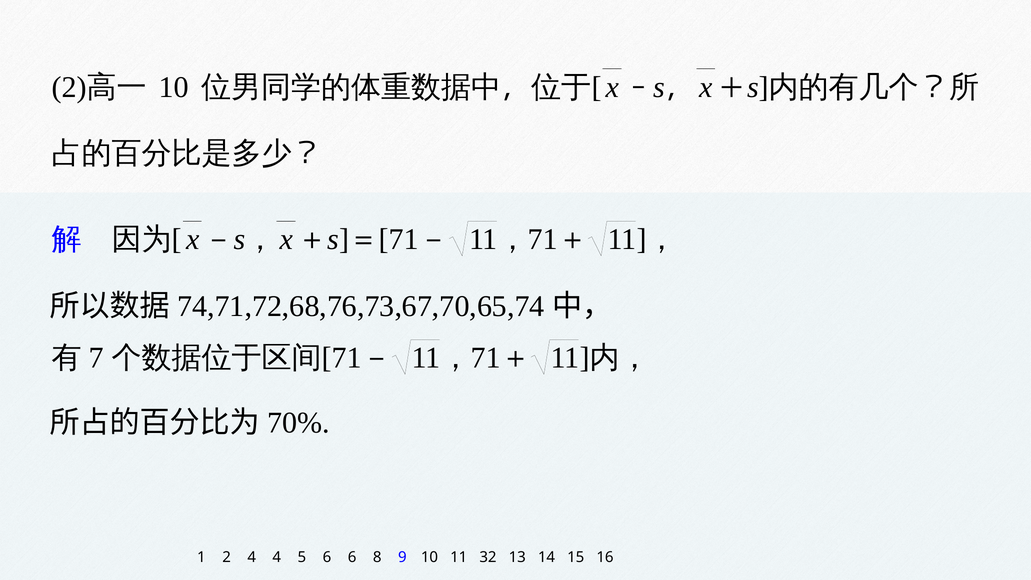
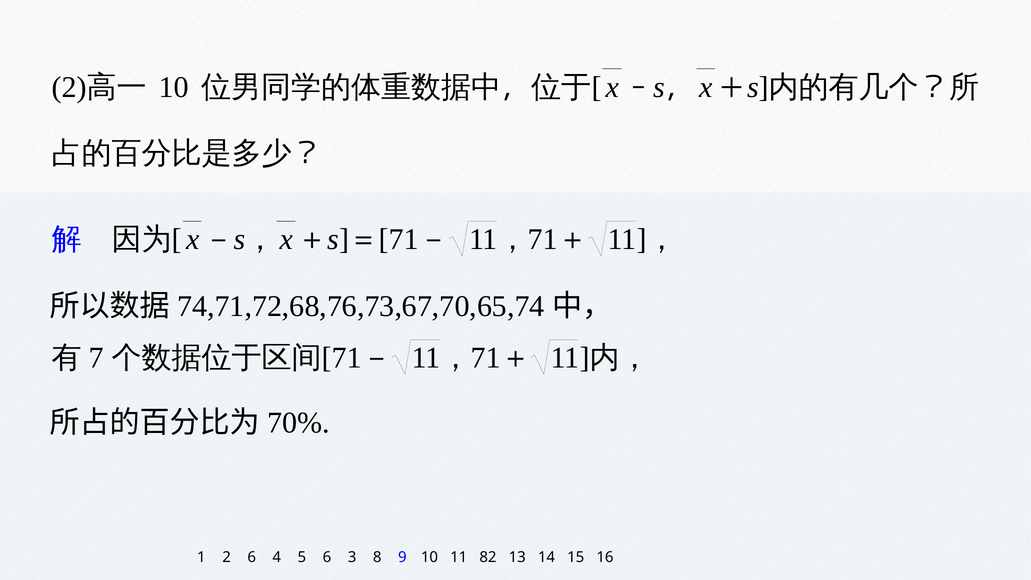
2 4: 4 -> 6 (252, 557)
5 6: 6 -> 3 (352, 557)
32: 32 -> 82 (488, 557)
